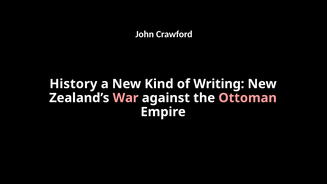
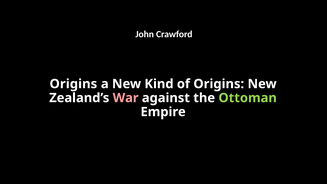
History: History -> Origins (73, 84)
of Writing: Writing -> Origins (219, 84)
Ottoman colour: pink -> light green (248, 98)
